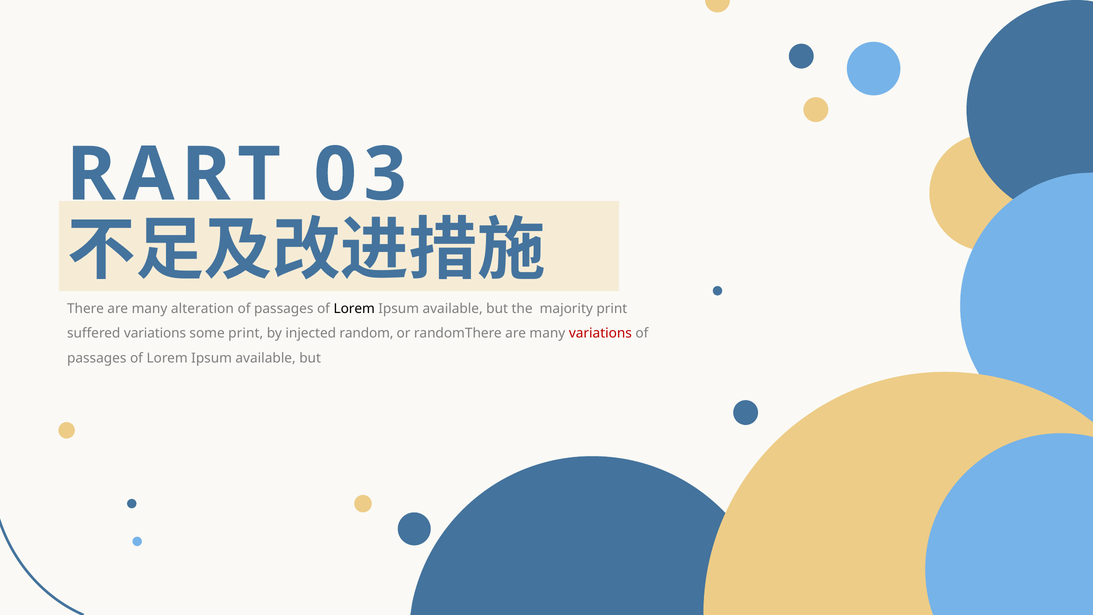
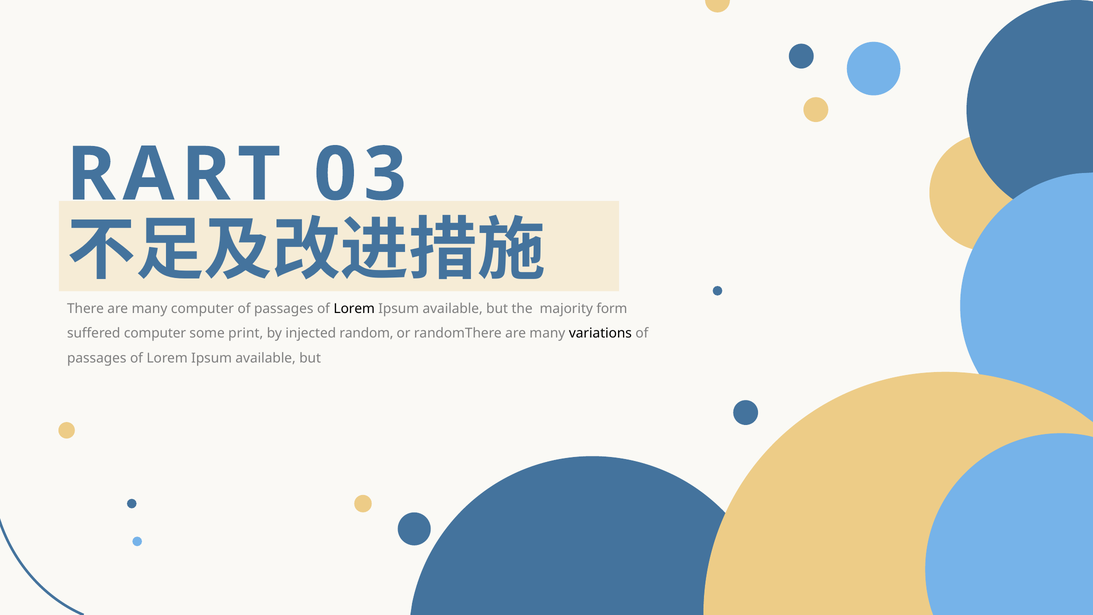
many alteration: alteration -> computer (202, 309)
majority print: print -> form (612, 309)
suffered variations: variations -> computer (155, 333)
variations colour: red -> black (600, 333)
